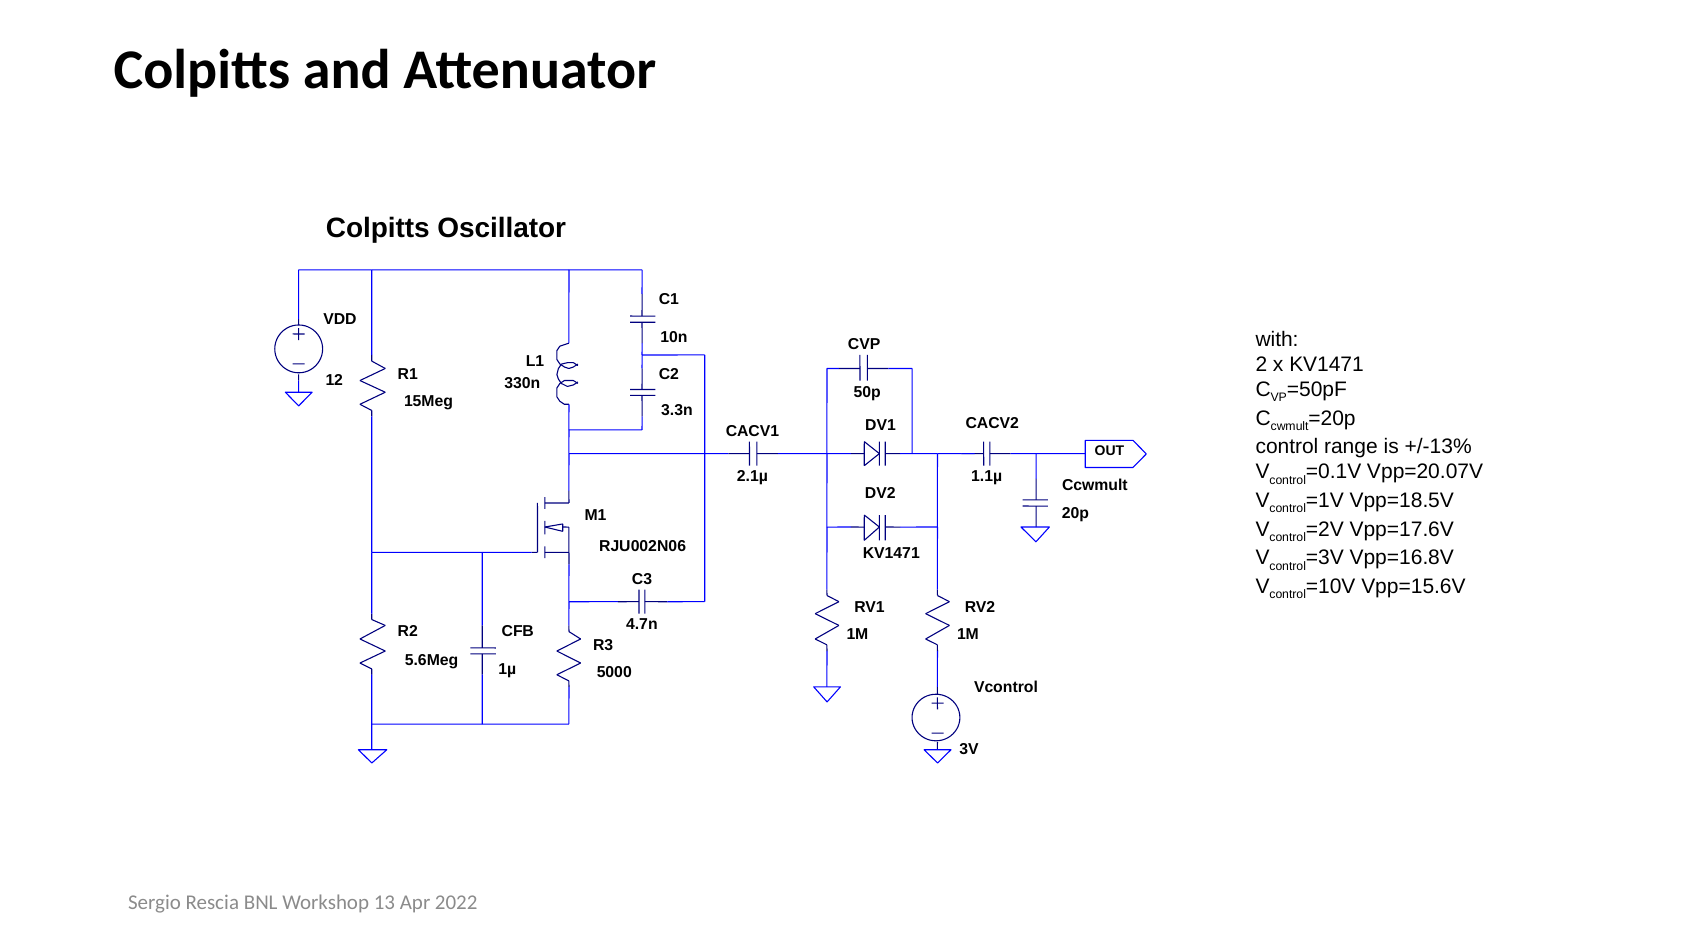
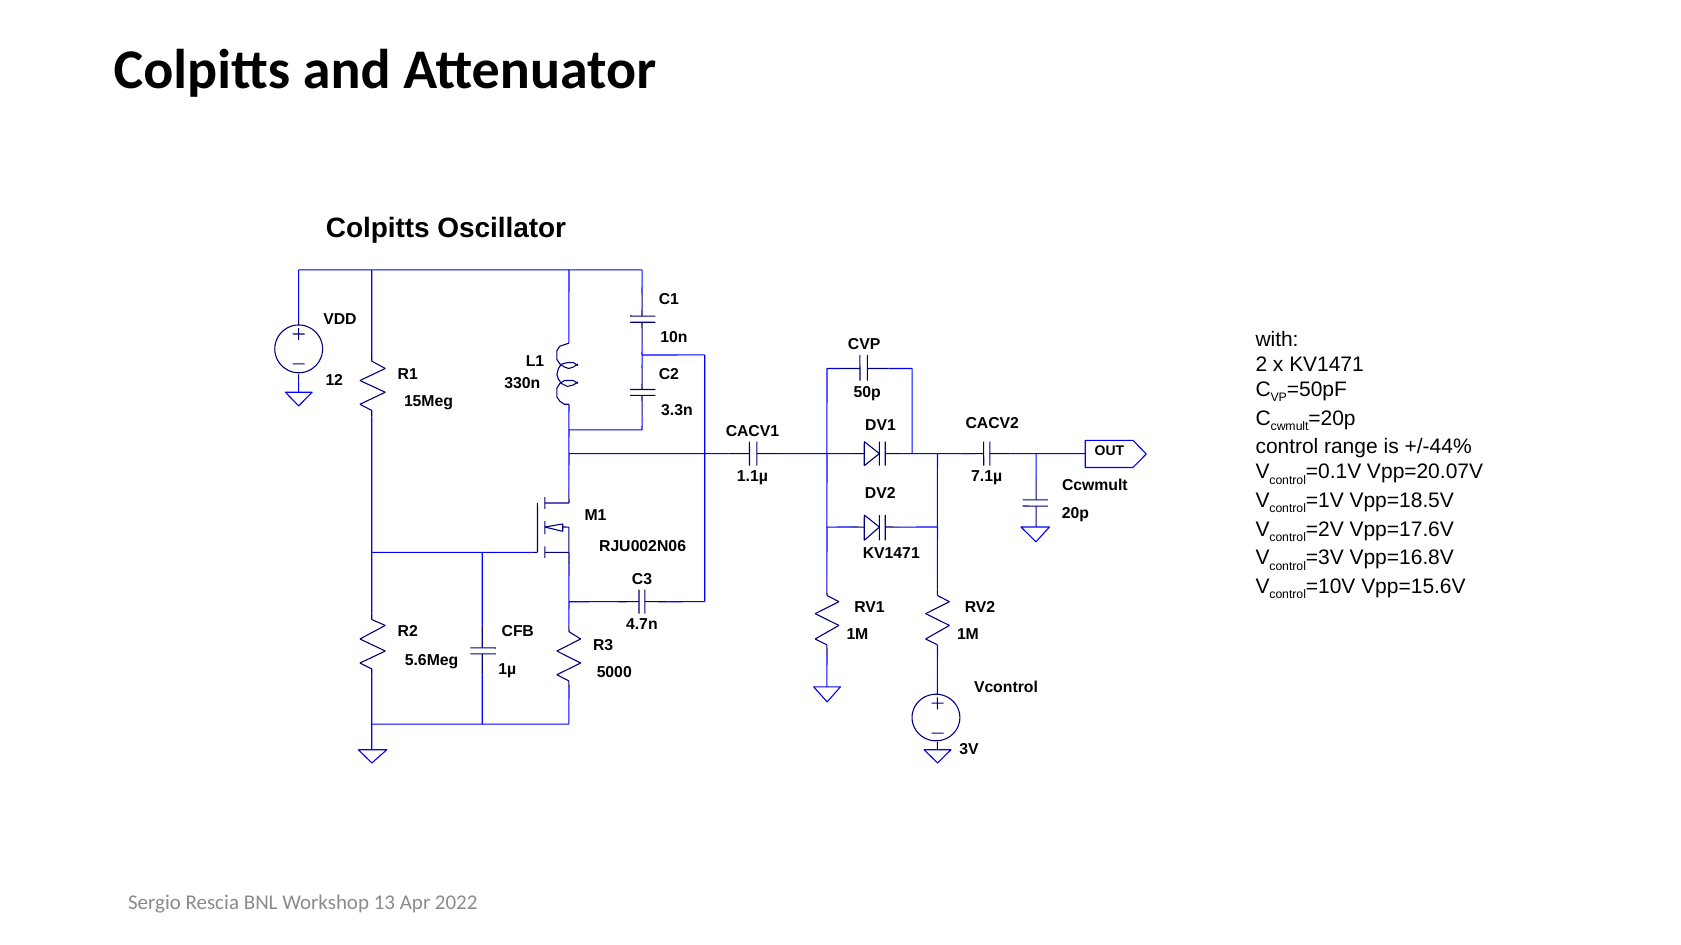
+/-13%: +/-13% -> +/-44% (1438, 447)
2.1µ: 2.1µ -> 1.1µ (752, 476)
1.1µ: 1.1µ -> 7.1µ (987, 476)
